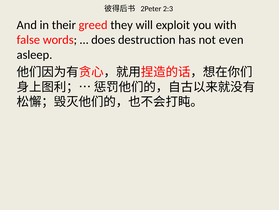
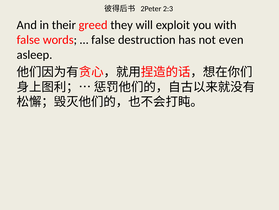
does: does -> false (103, 40)
